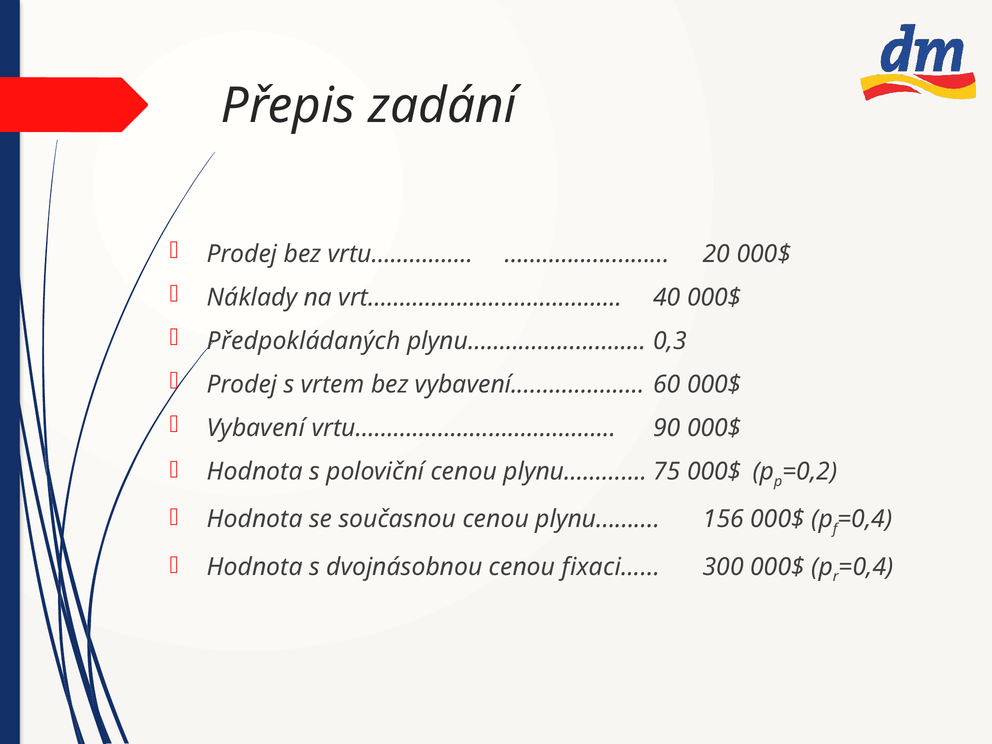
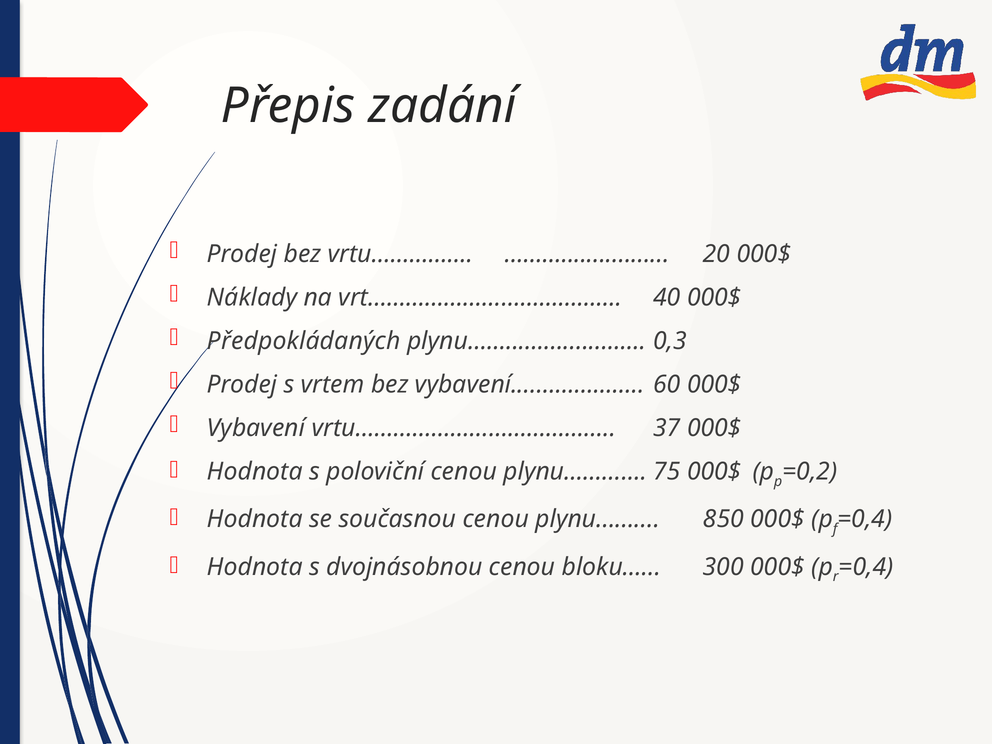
90: 90 -> 37 (667, 428)
156: 156 -> 850 (723, 519)
fixaci…: fixaci… -> bloku… (611, 567)
